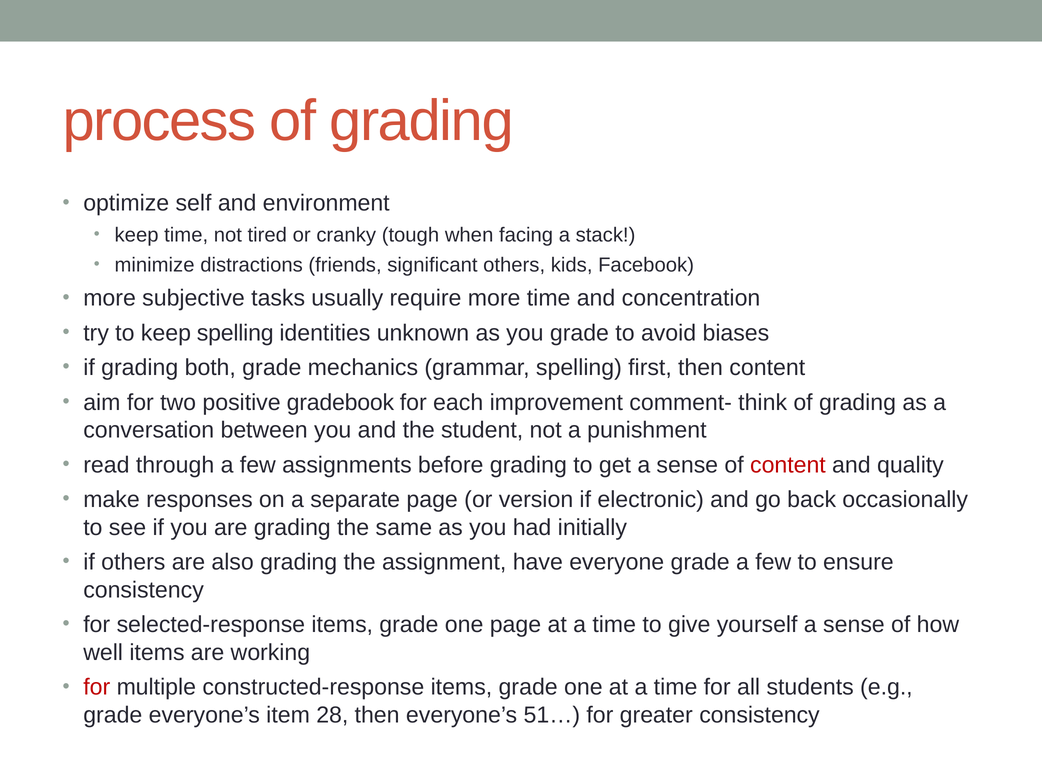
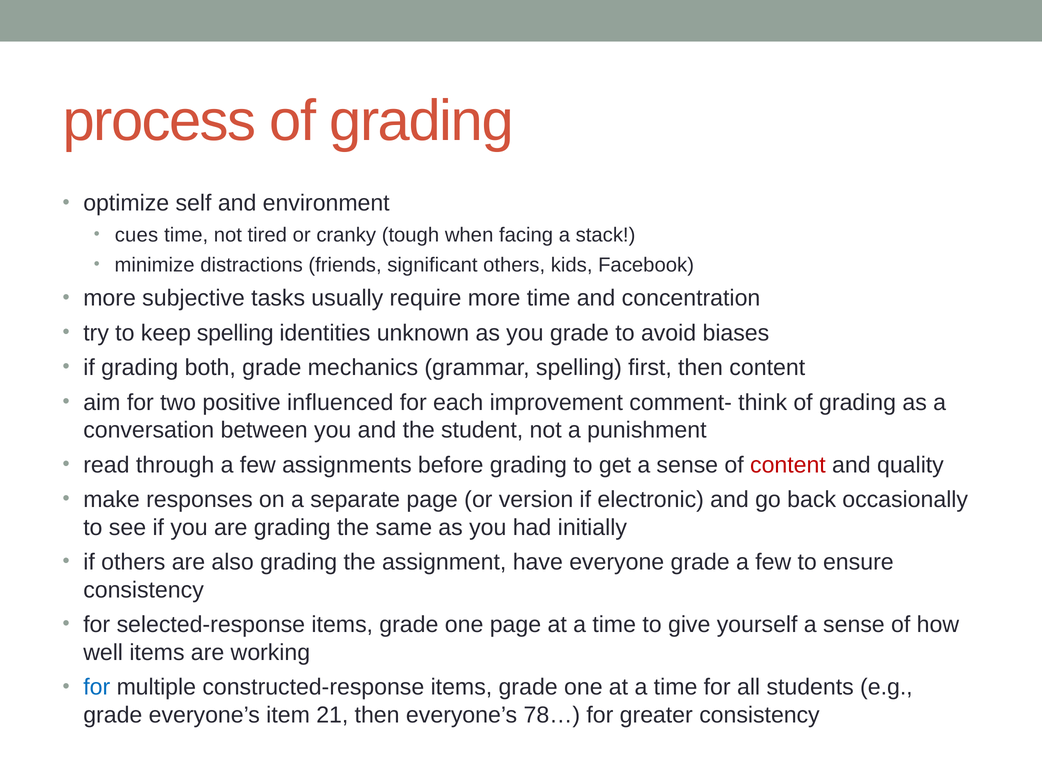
keep: keep -> cues (136, 235)
gradebook: gradebook -> influenced (340, 402)
for colour: red -> blue (97, 687)
28: 28 -> 21 (332, 715)
51…: 51… -> 78… (552, 715)
